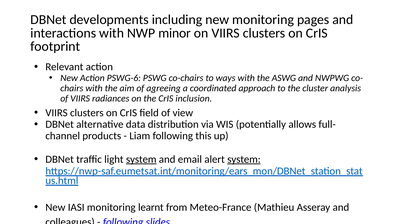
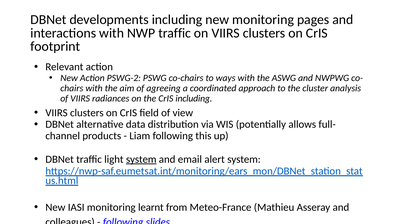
NWP minor: minor -> traffic (175, 33)
PSWG-6: PSWG-6 -> PSWG-2 (124, 78)
CrIS inclusion: inclusion -> including (194, 99)
system underline: present -> none (244, 160)
